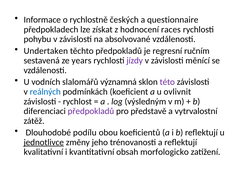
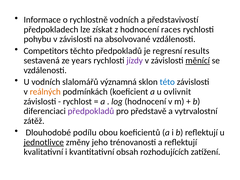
rychlostně českých: českých -> vodních (124, 20)
questionnaire: questionnaire -> představivostí (173, 20)
Undertaken: Undertaken -> Competitors (46, 51)
ručním: ručním -> results (197, 51)
měnící underline: none -> present (198, 61)
této colour: purple -> blue (167, 82)
reálných colour: blue -> orange (45, 92)
log výsledným: výsledným -> hodnocení (145, 101)
morfologicko: morfologicko -> rozhodujících (165, 152)
